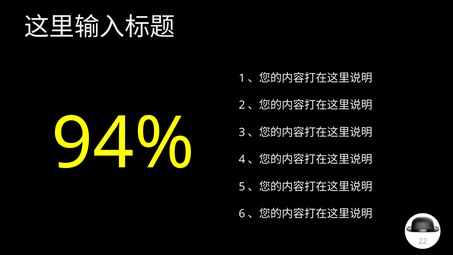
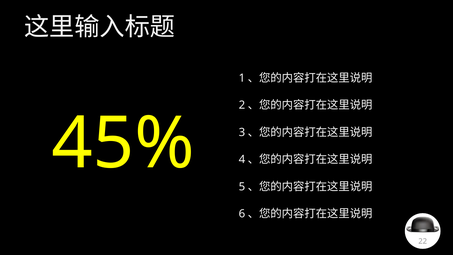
94%: 94% -> 45% (123, 144)
